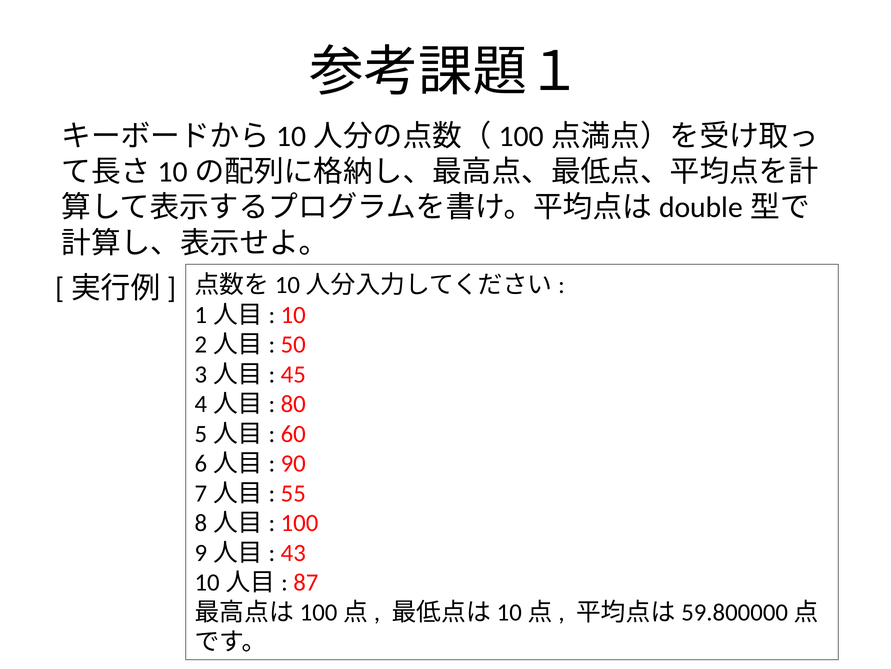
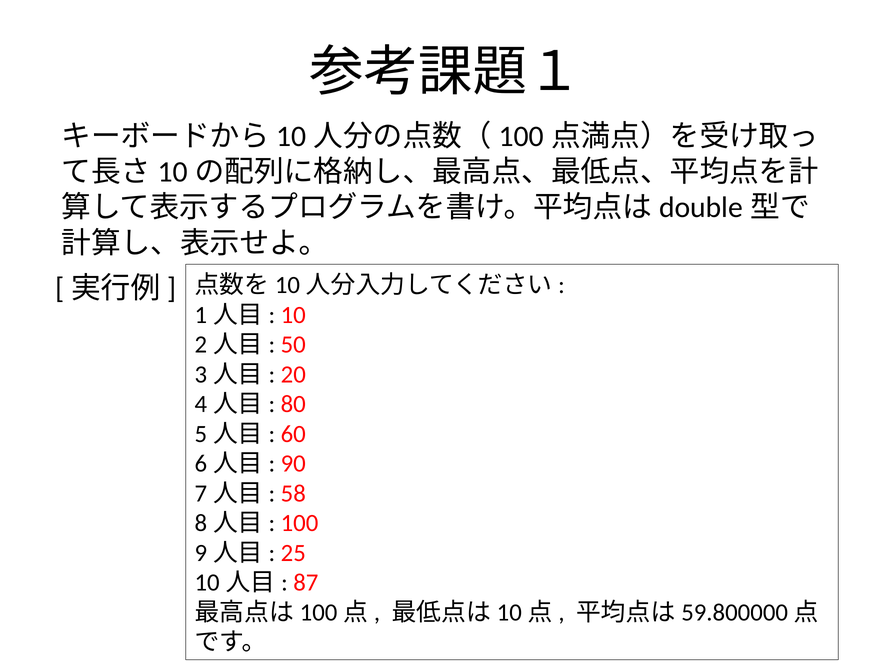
45: 45 -> 20 (293, 374)
55: 55 -> 58 (293, 493)
43: 43 -> 25 (293, 552)
